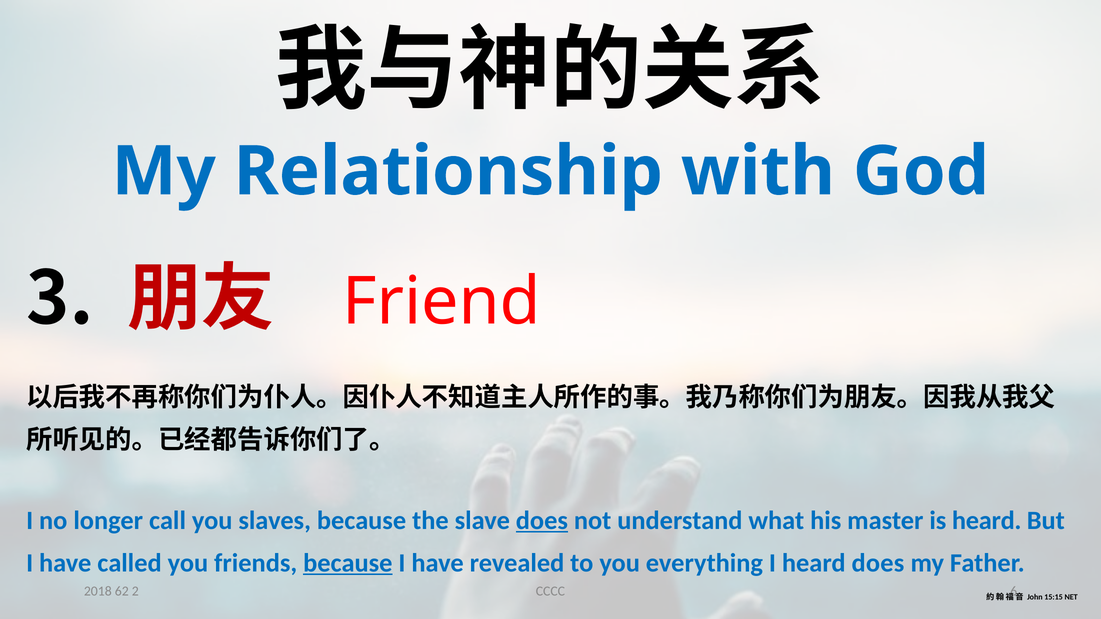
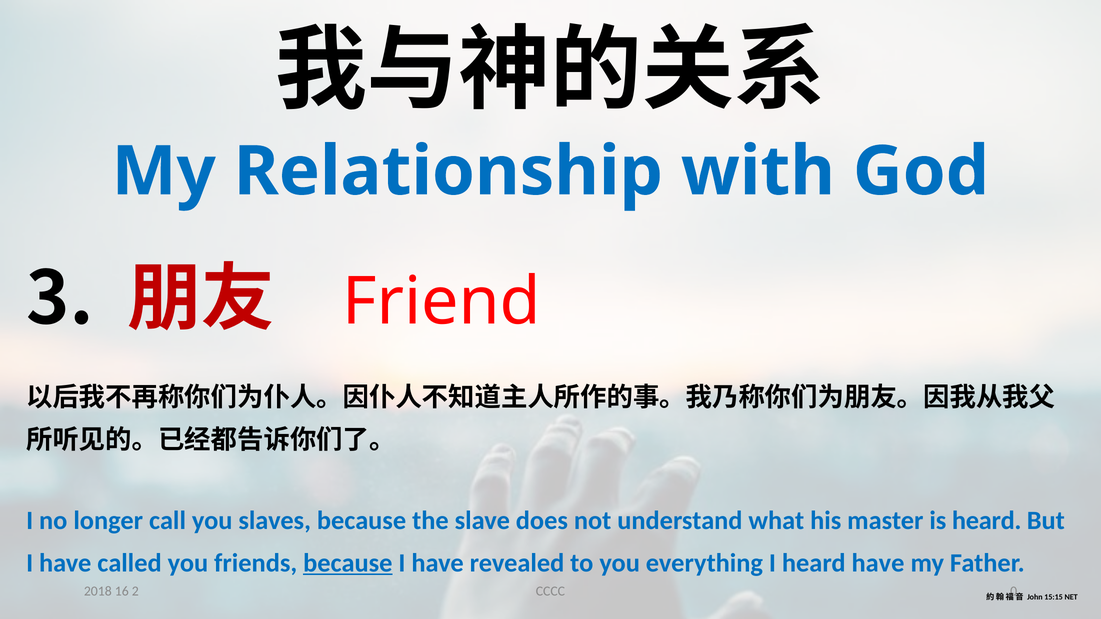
does underline: present -> none (542, 521)
heard does: does -> have (878, 563)
6: 6 -> 0 (1014, 591)
62: 62 -> 16 (122, 591)
